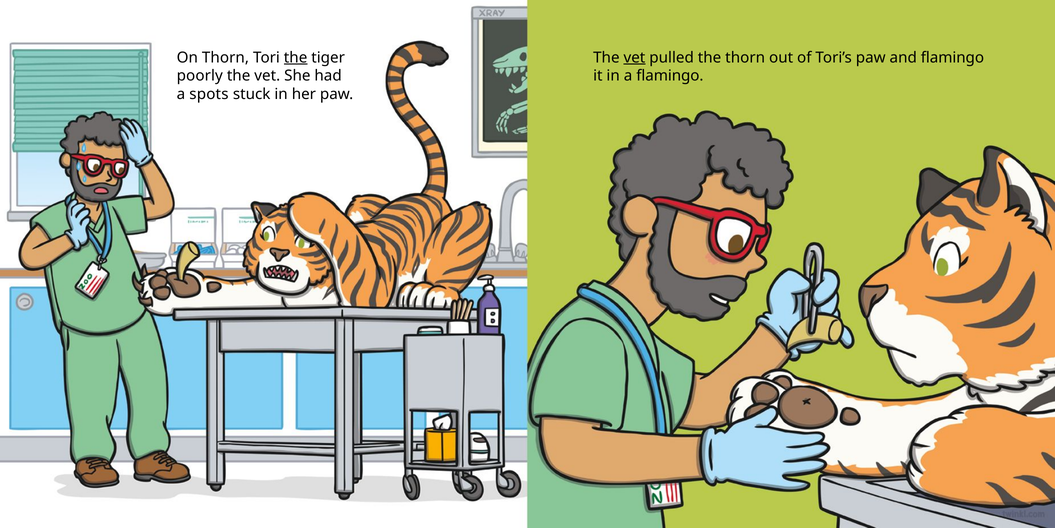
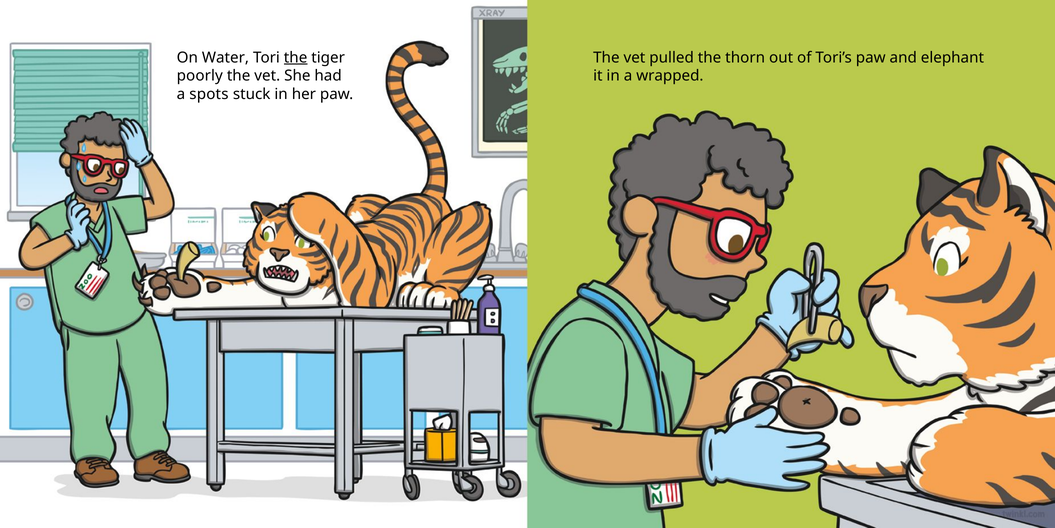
On Thorn: Thorn -> Water (225, 58)
vet underline: present -> none (634, 58)
and flamingo: flamingo -> elephant (952, 58)
a flamingo: flamingo -> wrapped (670, 76)
